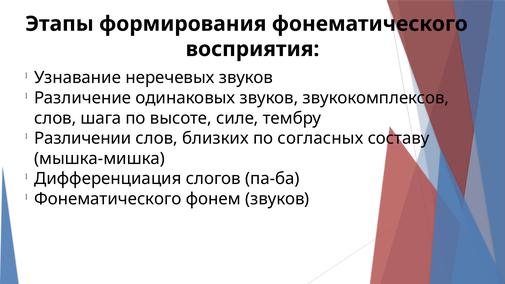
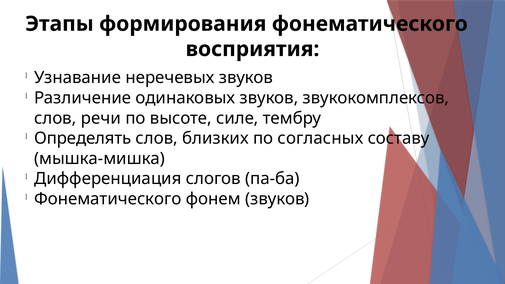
шага: шага -> речи (101, 118)
Различении: Различении -> Определять (83, 138)
